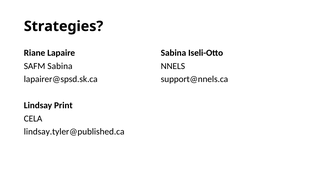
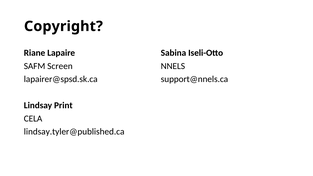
Strategies: Strategies -> Copyright (63, 26)
SAFM Sabina: Sabina -> Screen (60, 66)
